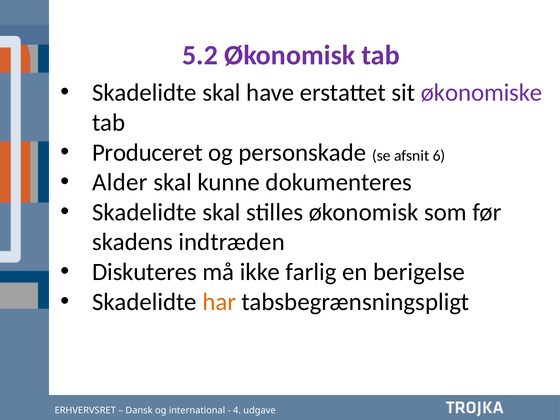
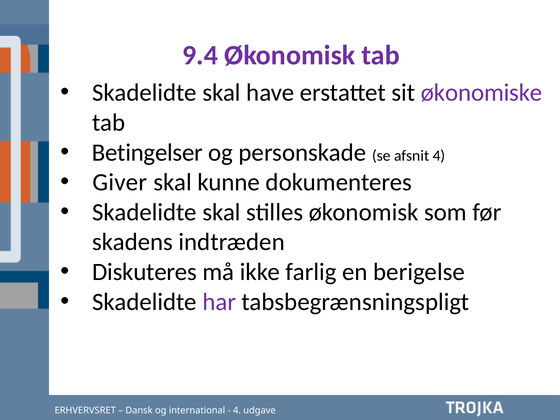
5.2: 5.2 -> 9.4 (200, 55)
Produceret: Produceret -> Betingelser (147, 152)
afsnit 6: 6 -> 4 (439, 156)
Alder: Alder -> Giver (120, 182)
har colour: orange -> purple (219, 302)
